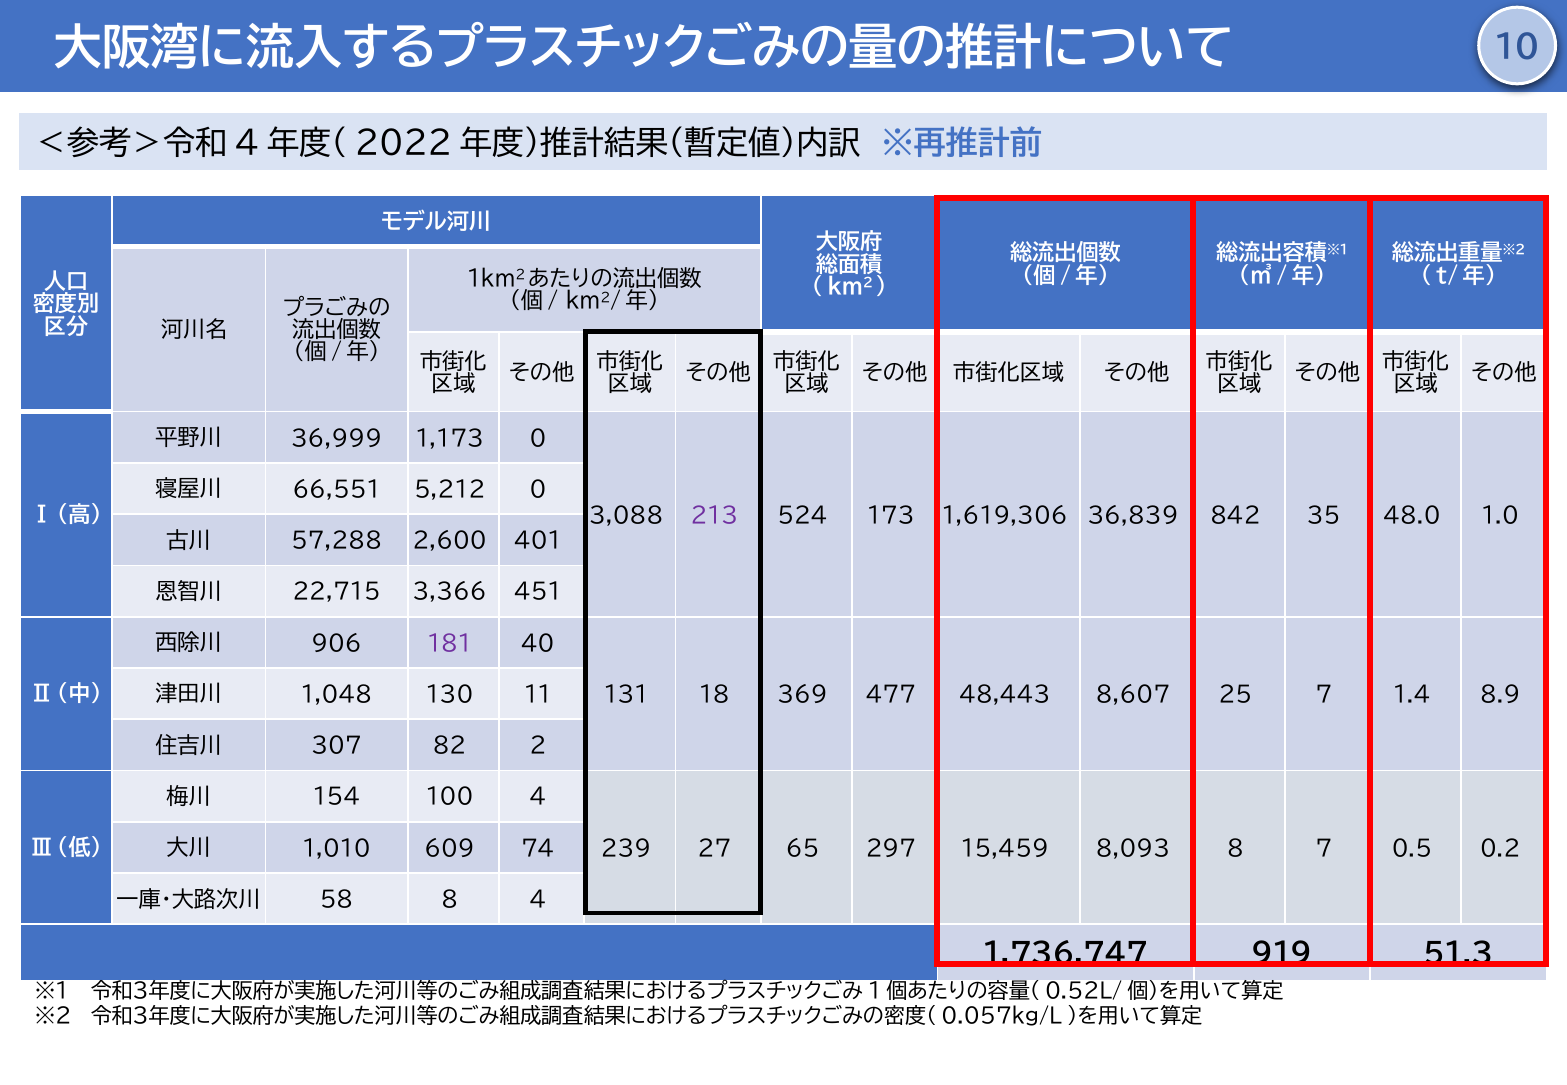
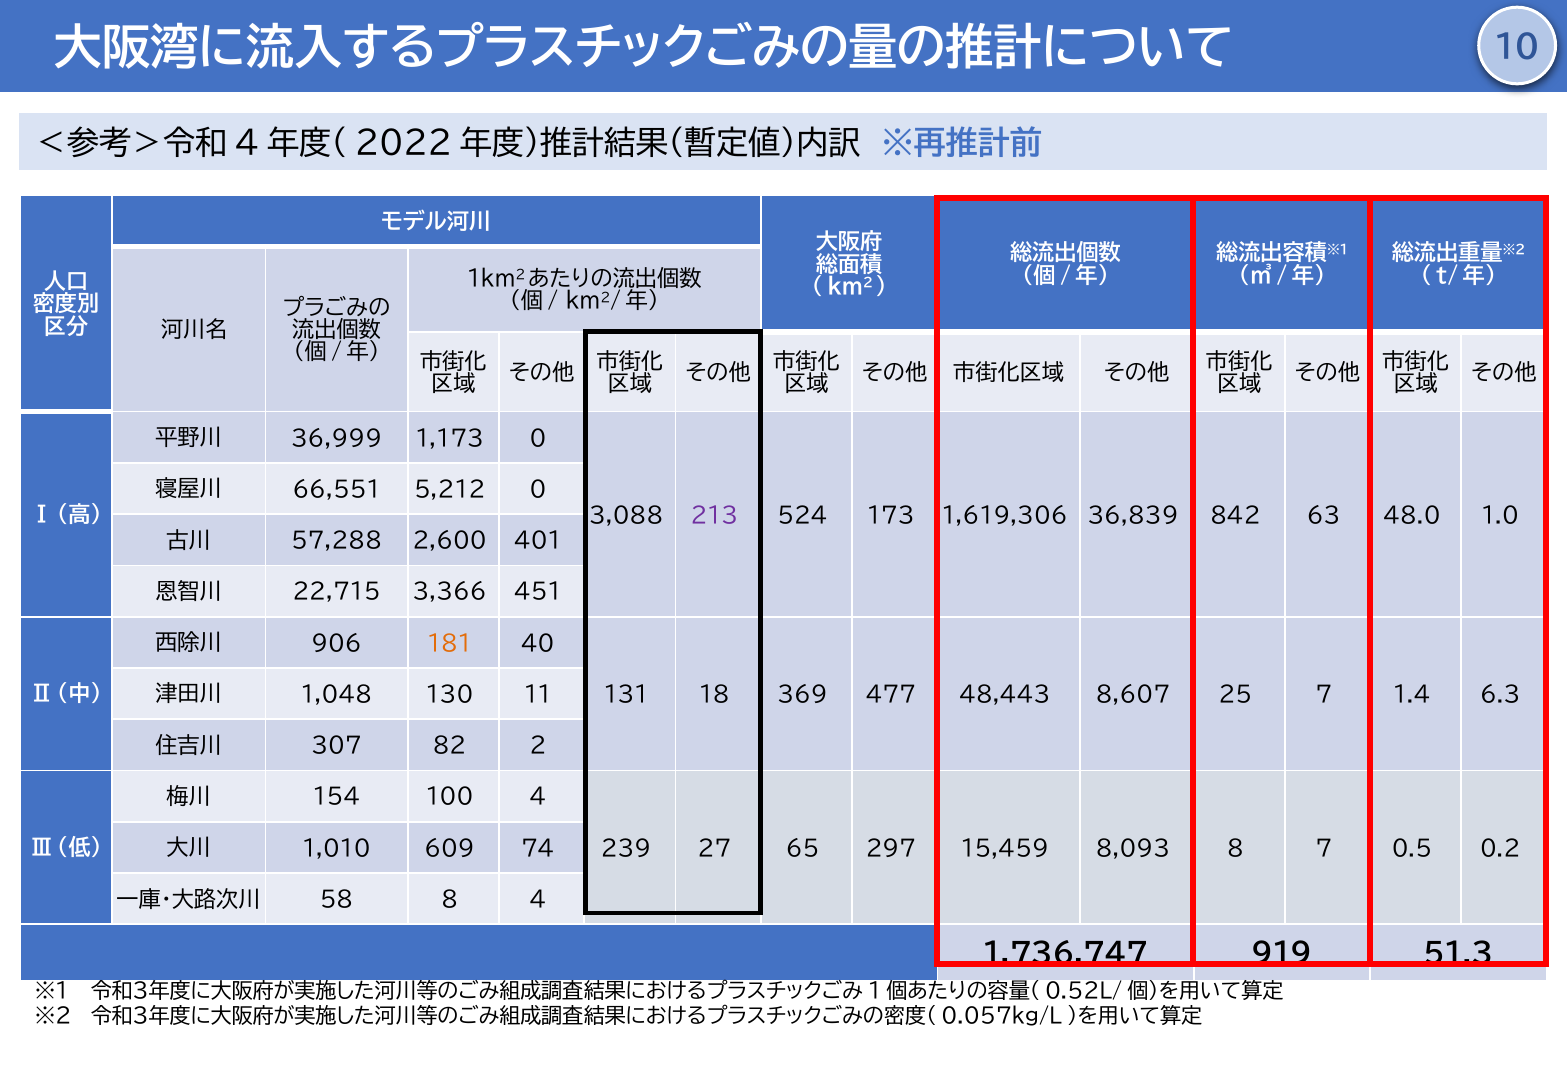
35: 35 -> 63 (1324, 516)
181 colour: purple -> orange (450, 644)
8.9: 8.9 -> 6.3 (1500, 695)
